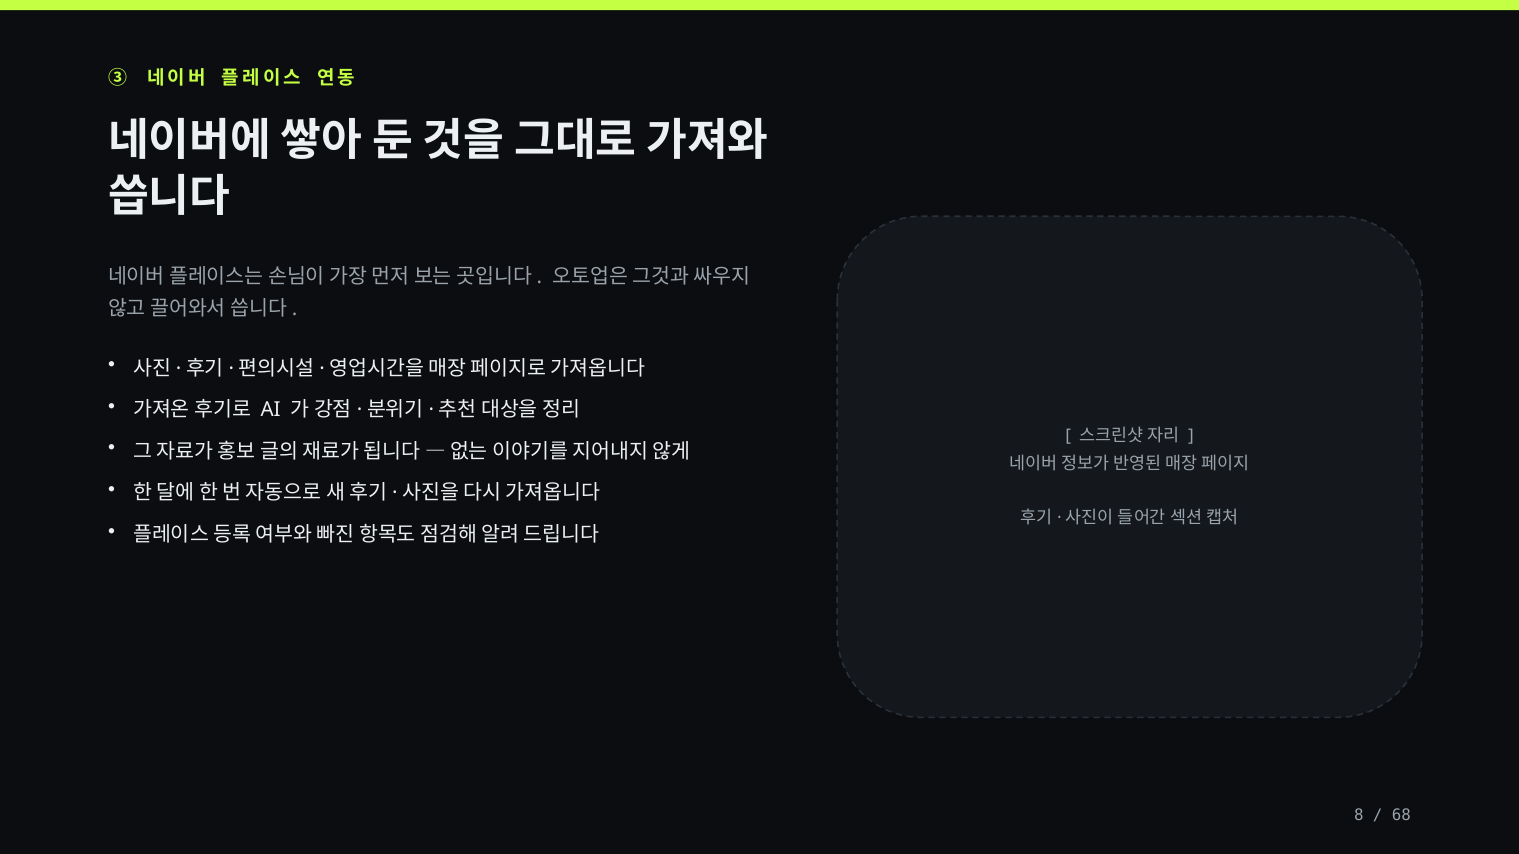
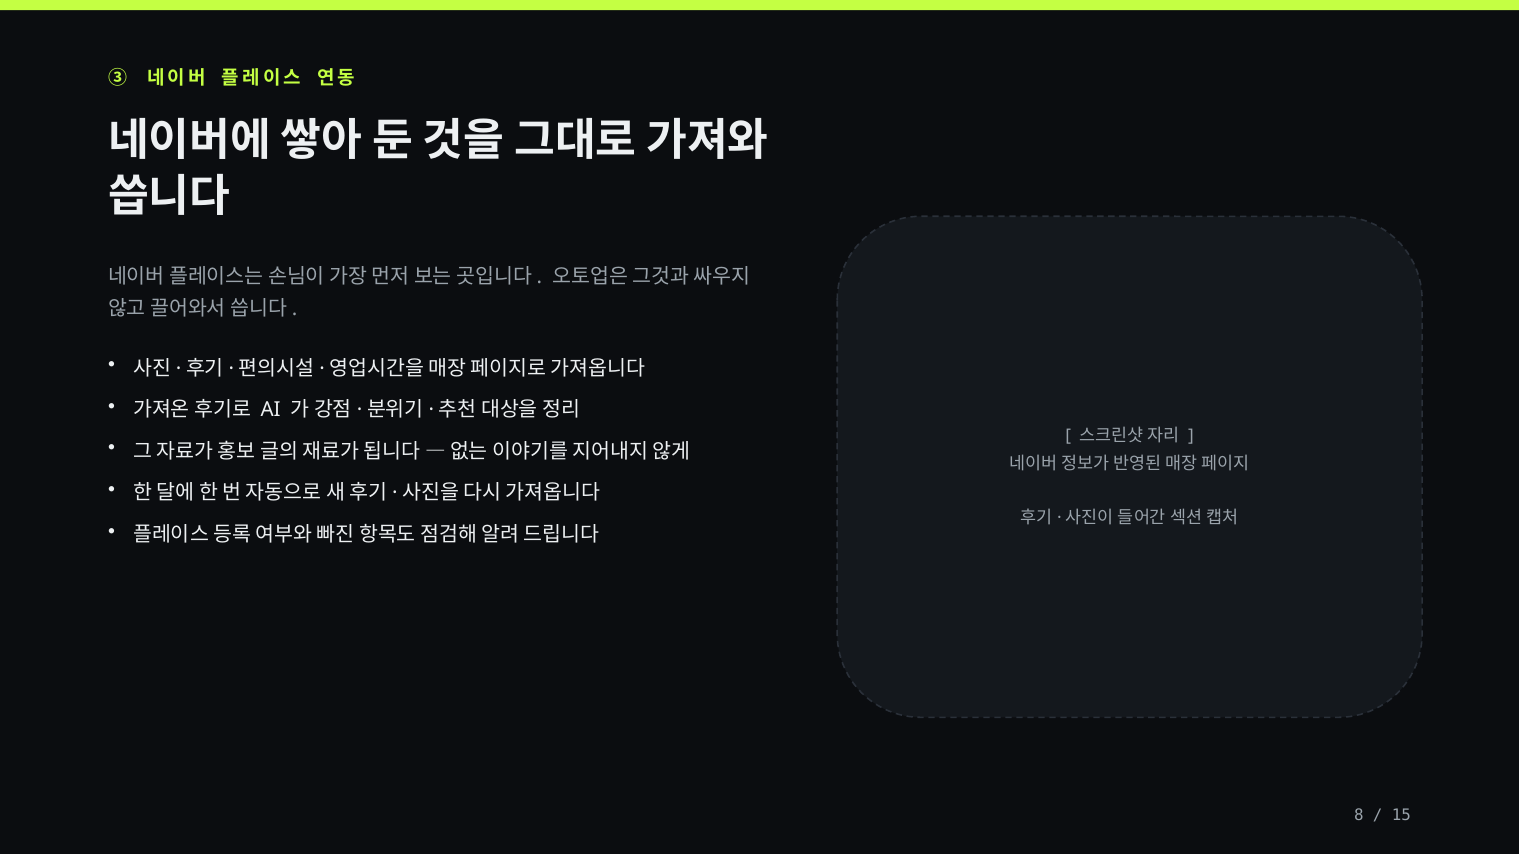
68: 68 -> 15 (1401, 816)
